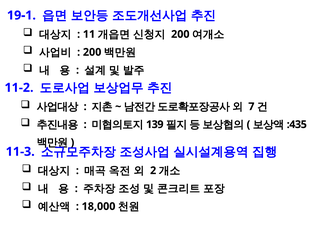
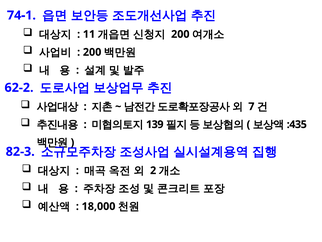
19-1: 19-1 -> 74-1 (21, 15)
11-2: 11-2 -> 62-2 (19, 87)
11-3: 11-3 -> 82-3 (20, 151)
